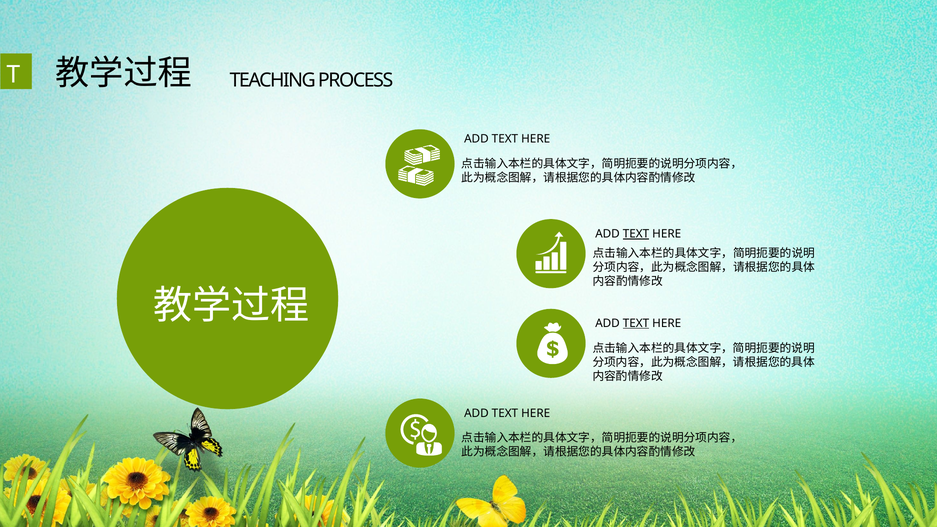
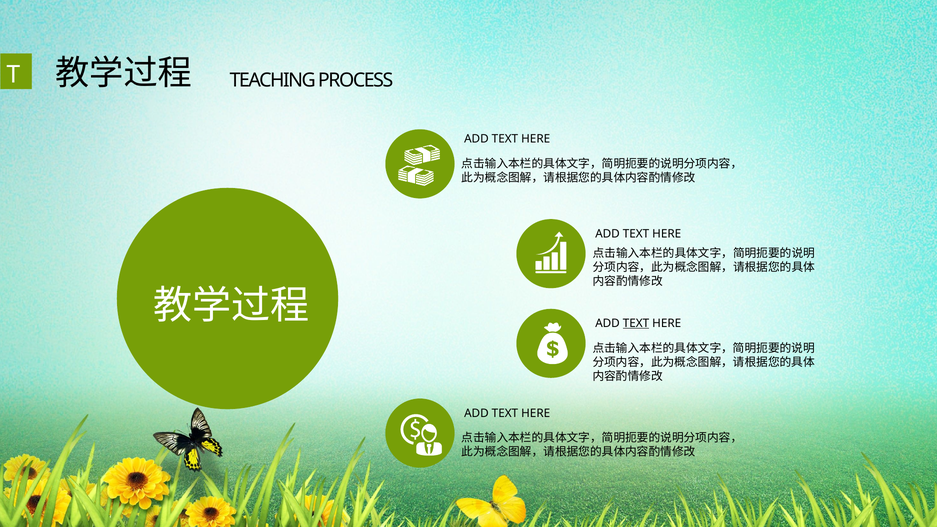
TEXT underline: present -> none (636, 234)
